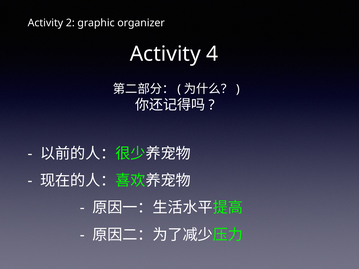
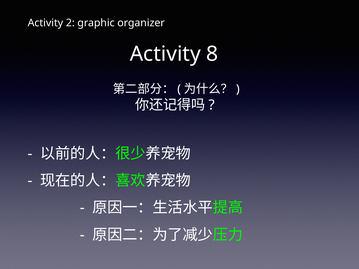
4: 4 -> 8 (212, 54)
